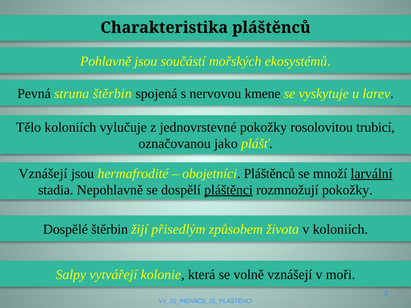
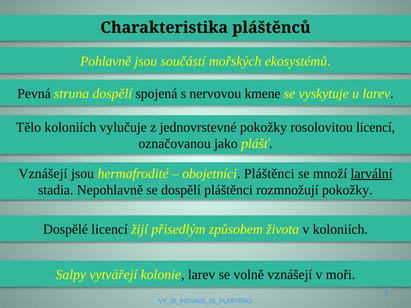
struna štěrbin: štěrbin -> dospělí (112, 94)
rosolovitou trubicí: trubicí -> licencí (376, 127)
obojetníci Pláštěnců: Pláštěnců -> Pláštěnci (269, 174)
pláštěnci underline: present -> none (229, 190)
Dospělé štěrbin: štěrbin -> licencí (110, 230)
kolonie která: která -> larev (202, 275)
